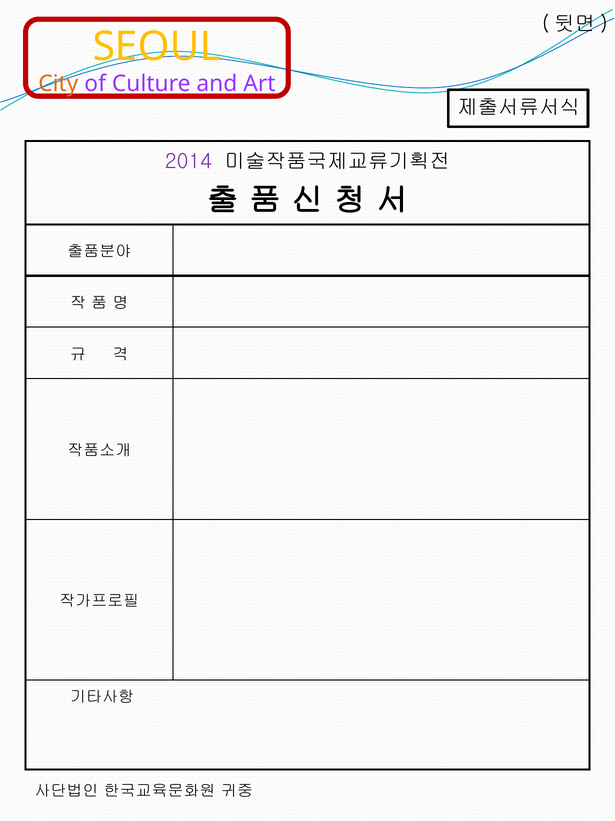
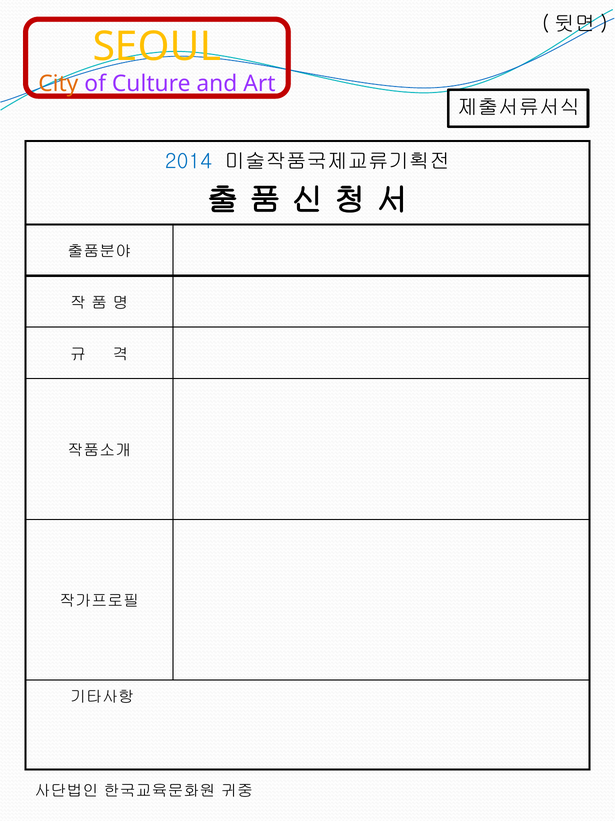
2014 colour: purple -> blue (188, 162)
